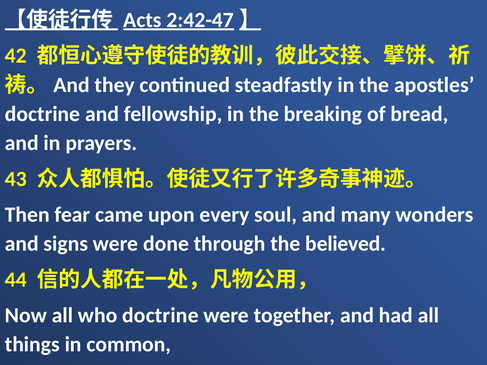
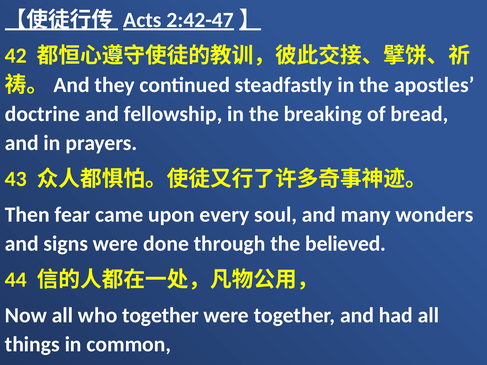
who doctrine: doctrine -> together (161, 316)
